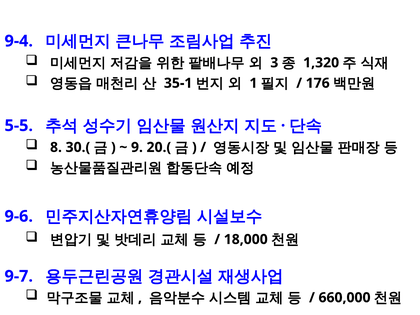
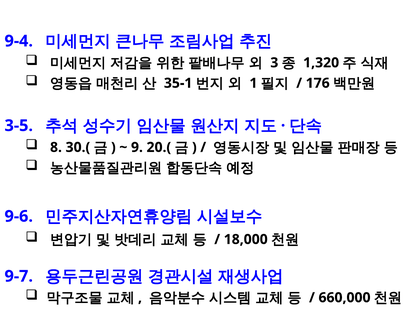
5-5: 5-5 -> 3-5 (19, 126)
